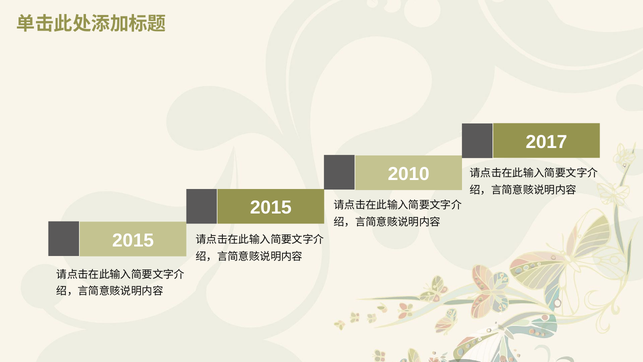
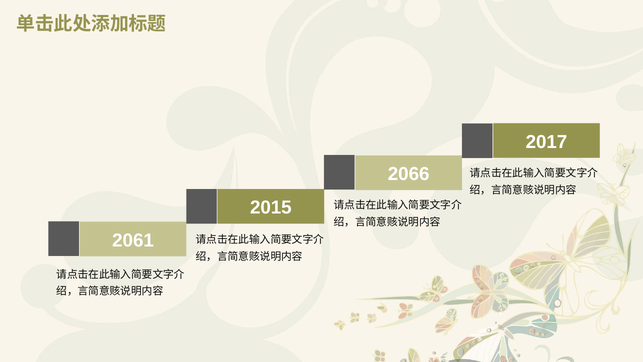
2010: 2010 -> 2066 (409, 174)
2015: 2015 -> 2061 (133, 240)
